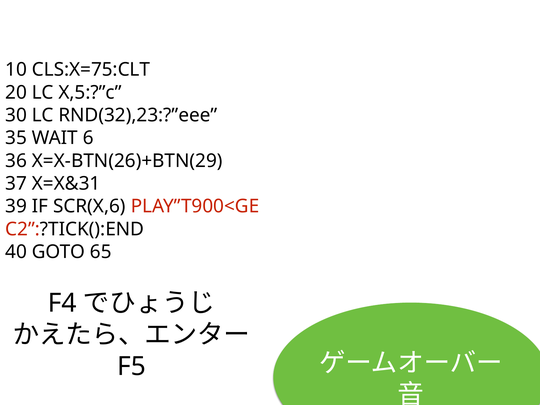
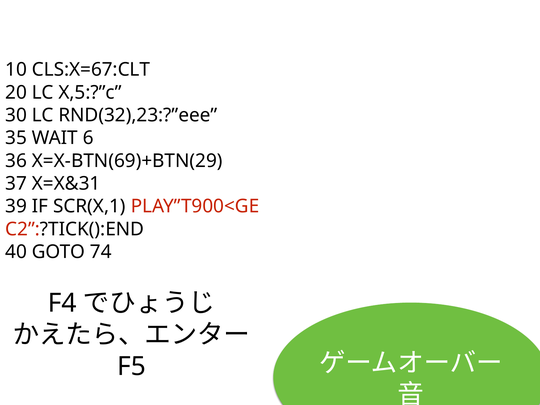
CLS:X=75:CLT: CLS:X=75:CLT -> CLS:X=67:CLT (91, 70)
X=X-BTN(26)+BTN(29: X=X-BTN(26)+BTN(29 -> X=X-BTN(69)+BTN(29 (127, 161)
SCR(X,6: SCR(X,6 -> SCR(X,1 (89, 206)
65: 65 -> 74 (101, 252)
